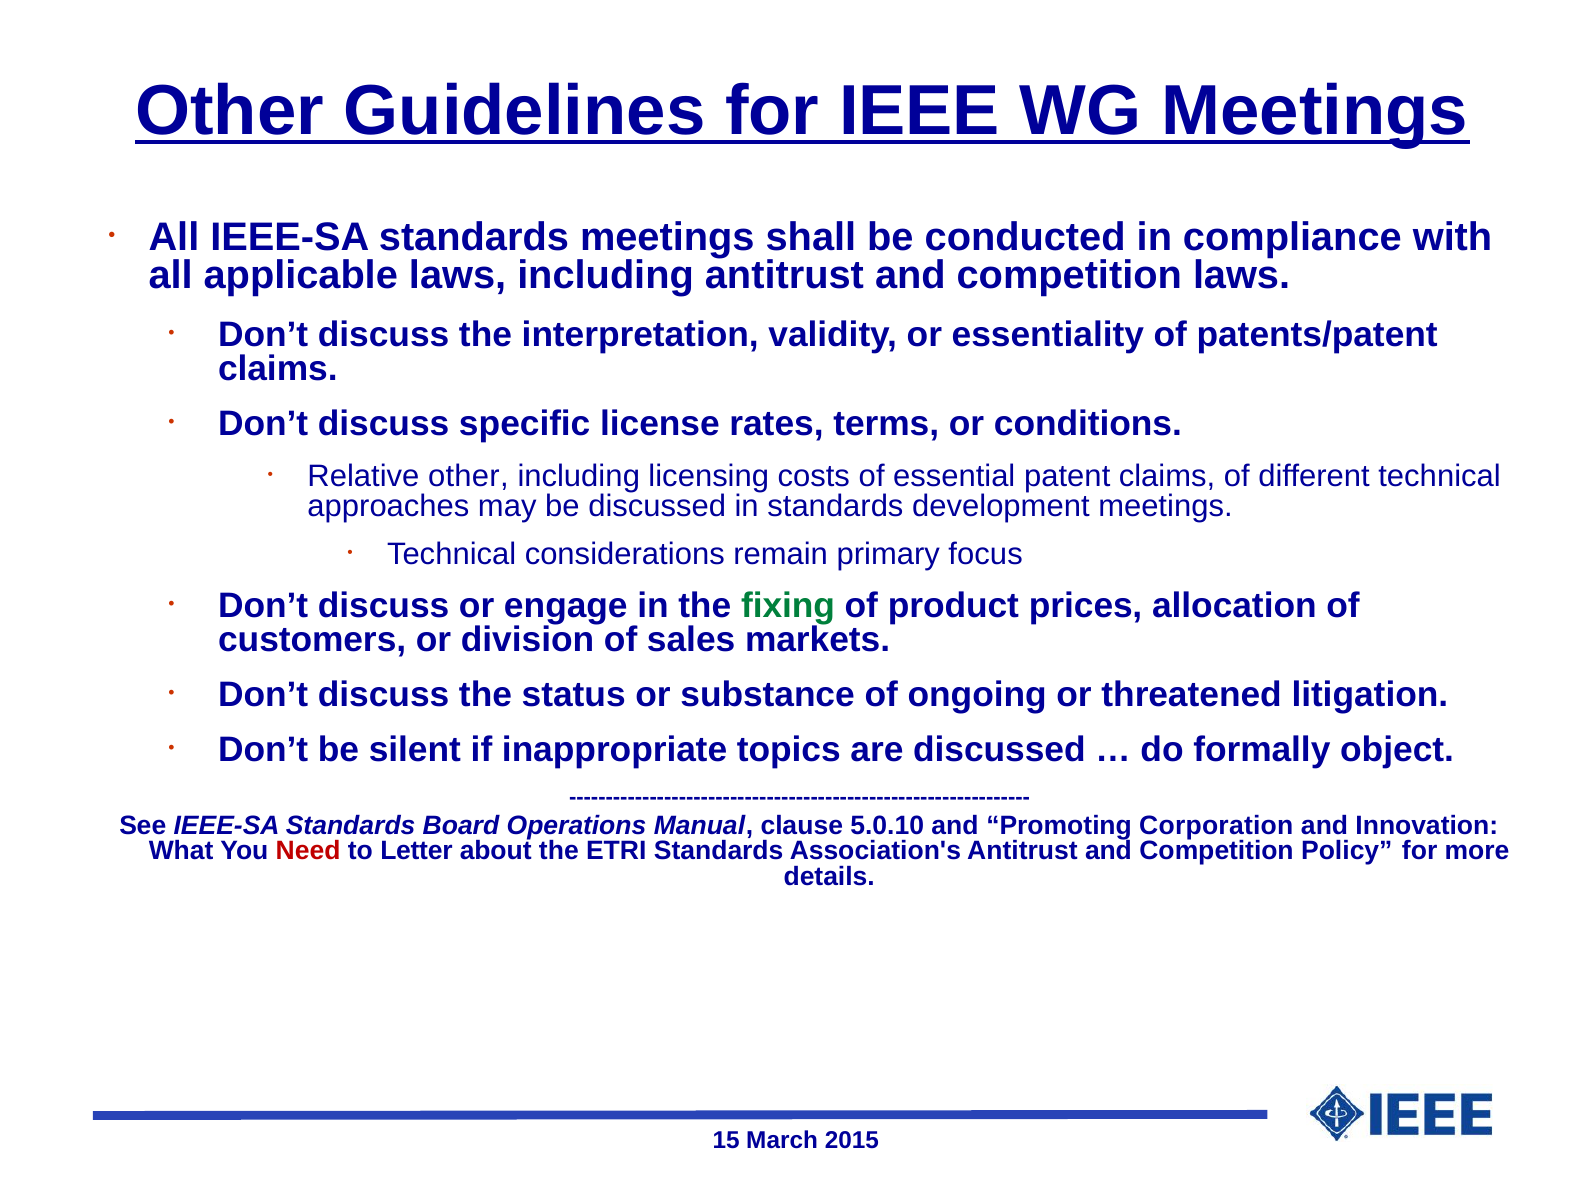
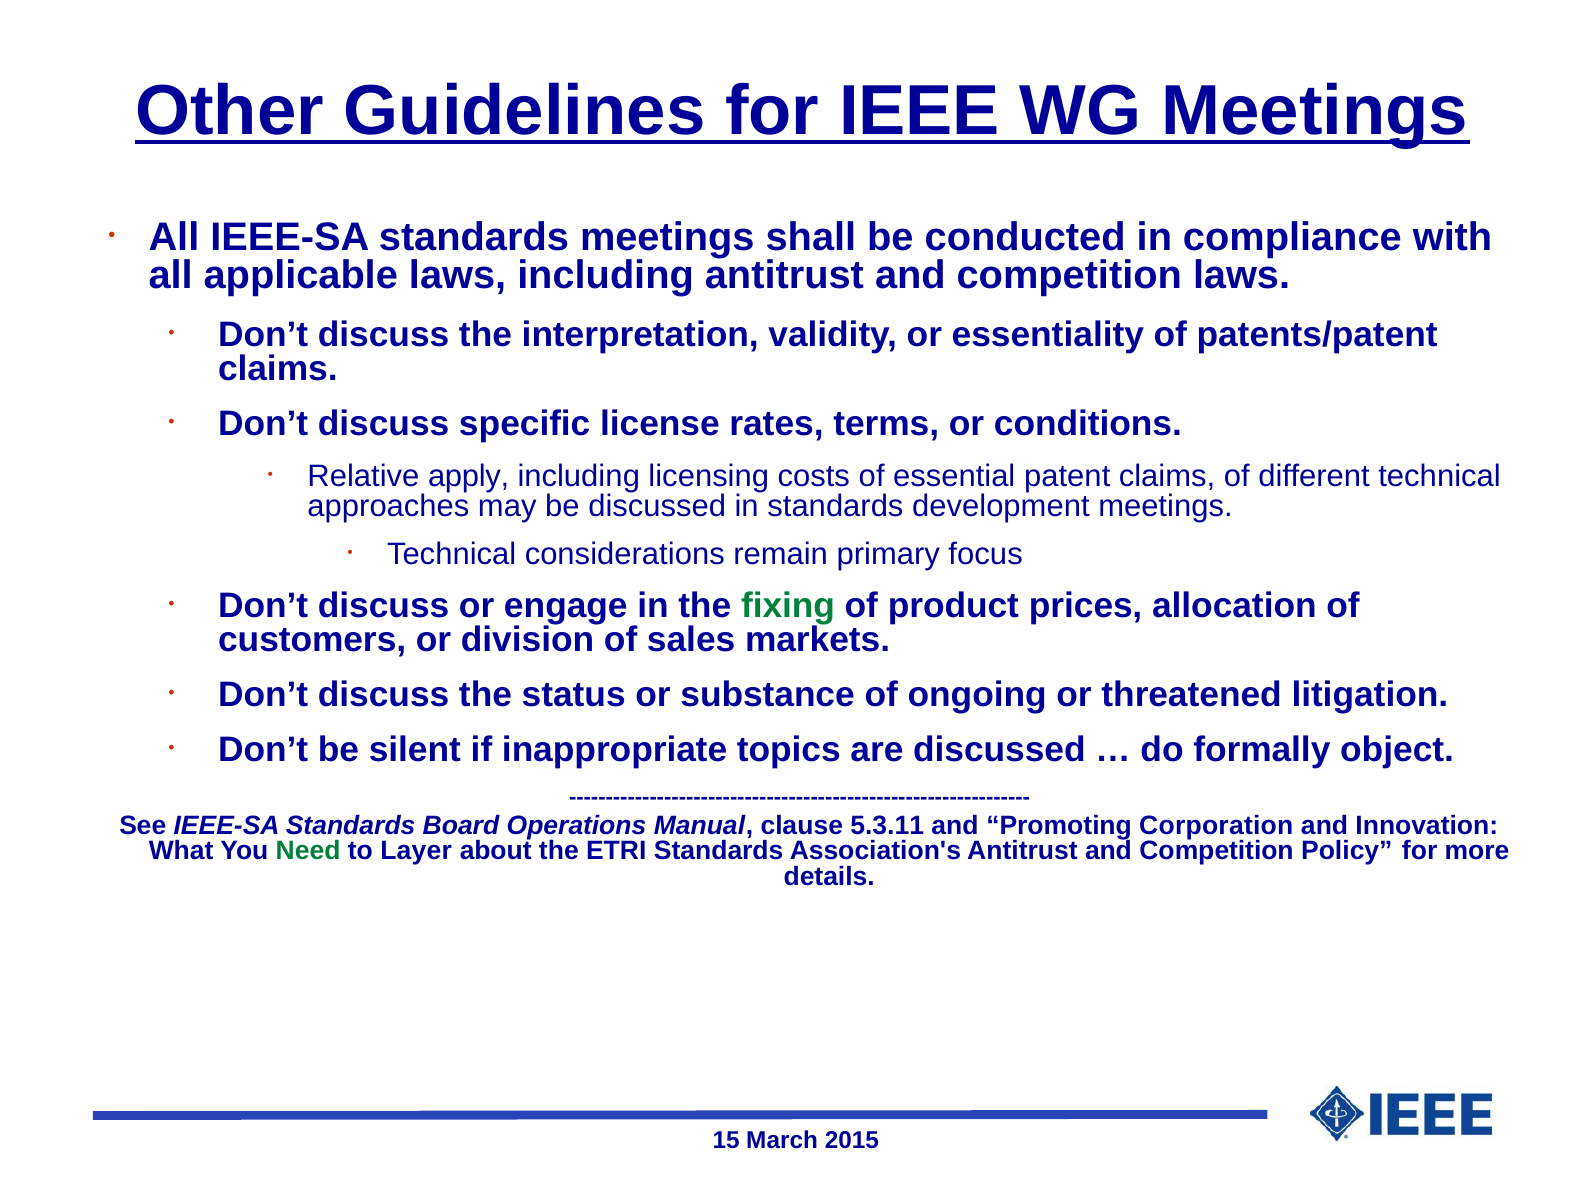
Relative other: other -> apply (469, 477)
5.0.10: 5.0.10 -> 5.3.11 (887, 825)
Need colour: red -> green (308, 851)
Letter: Letter -> Layer (416, 851)
